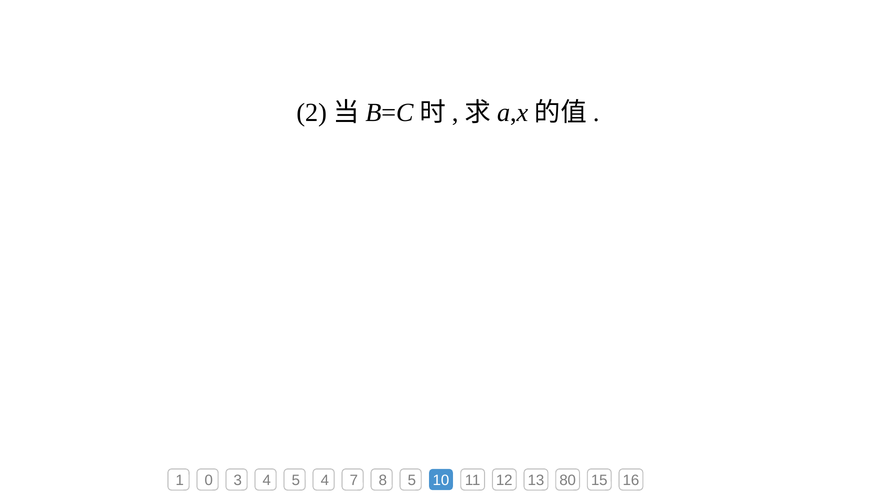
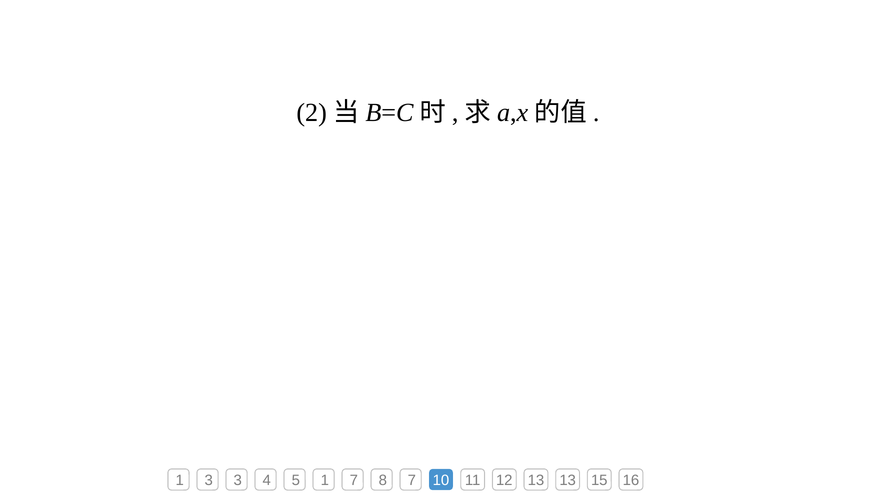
1 0: 0 -> 3 (209, 481)
5 4: 4 -> 1 (325, 481)
8 5: 5 -> 7 (412, 481)
13 80: 80 -> 13 (568, 481)
